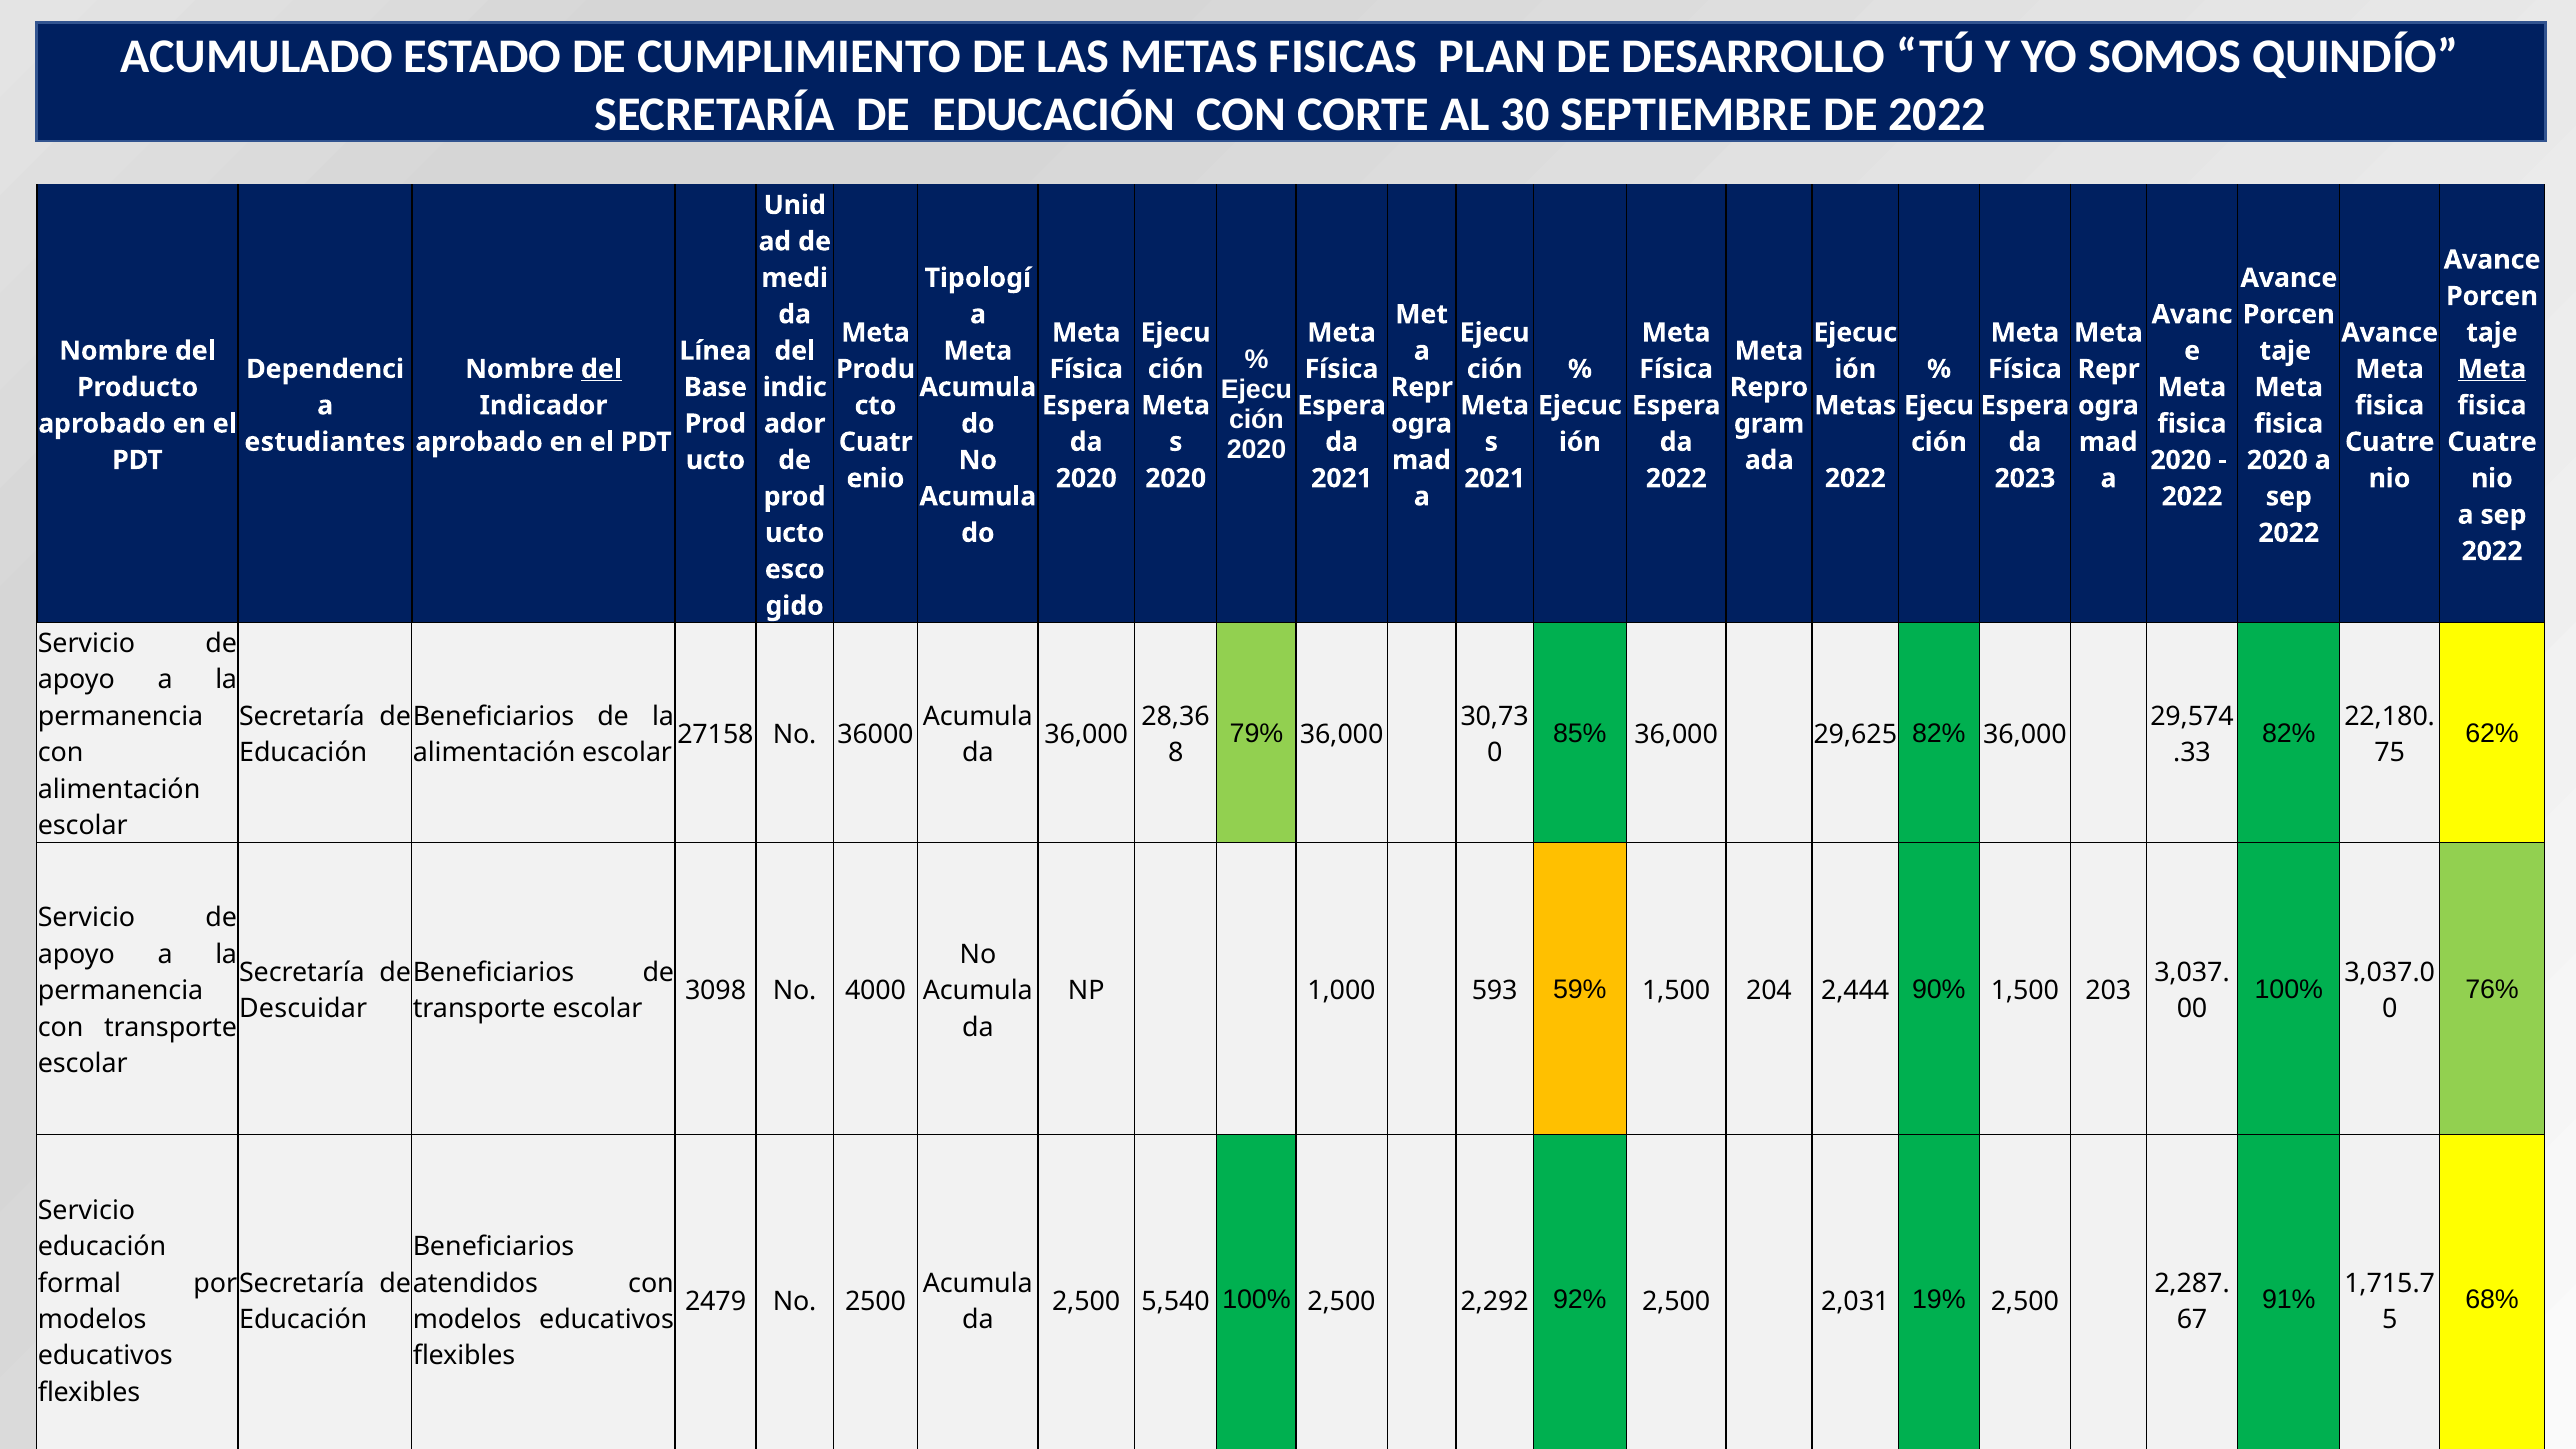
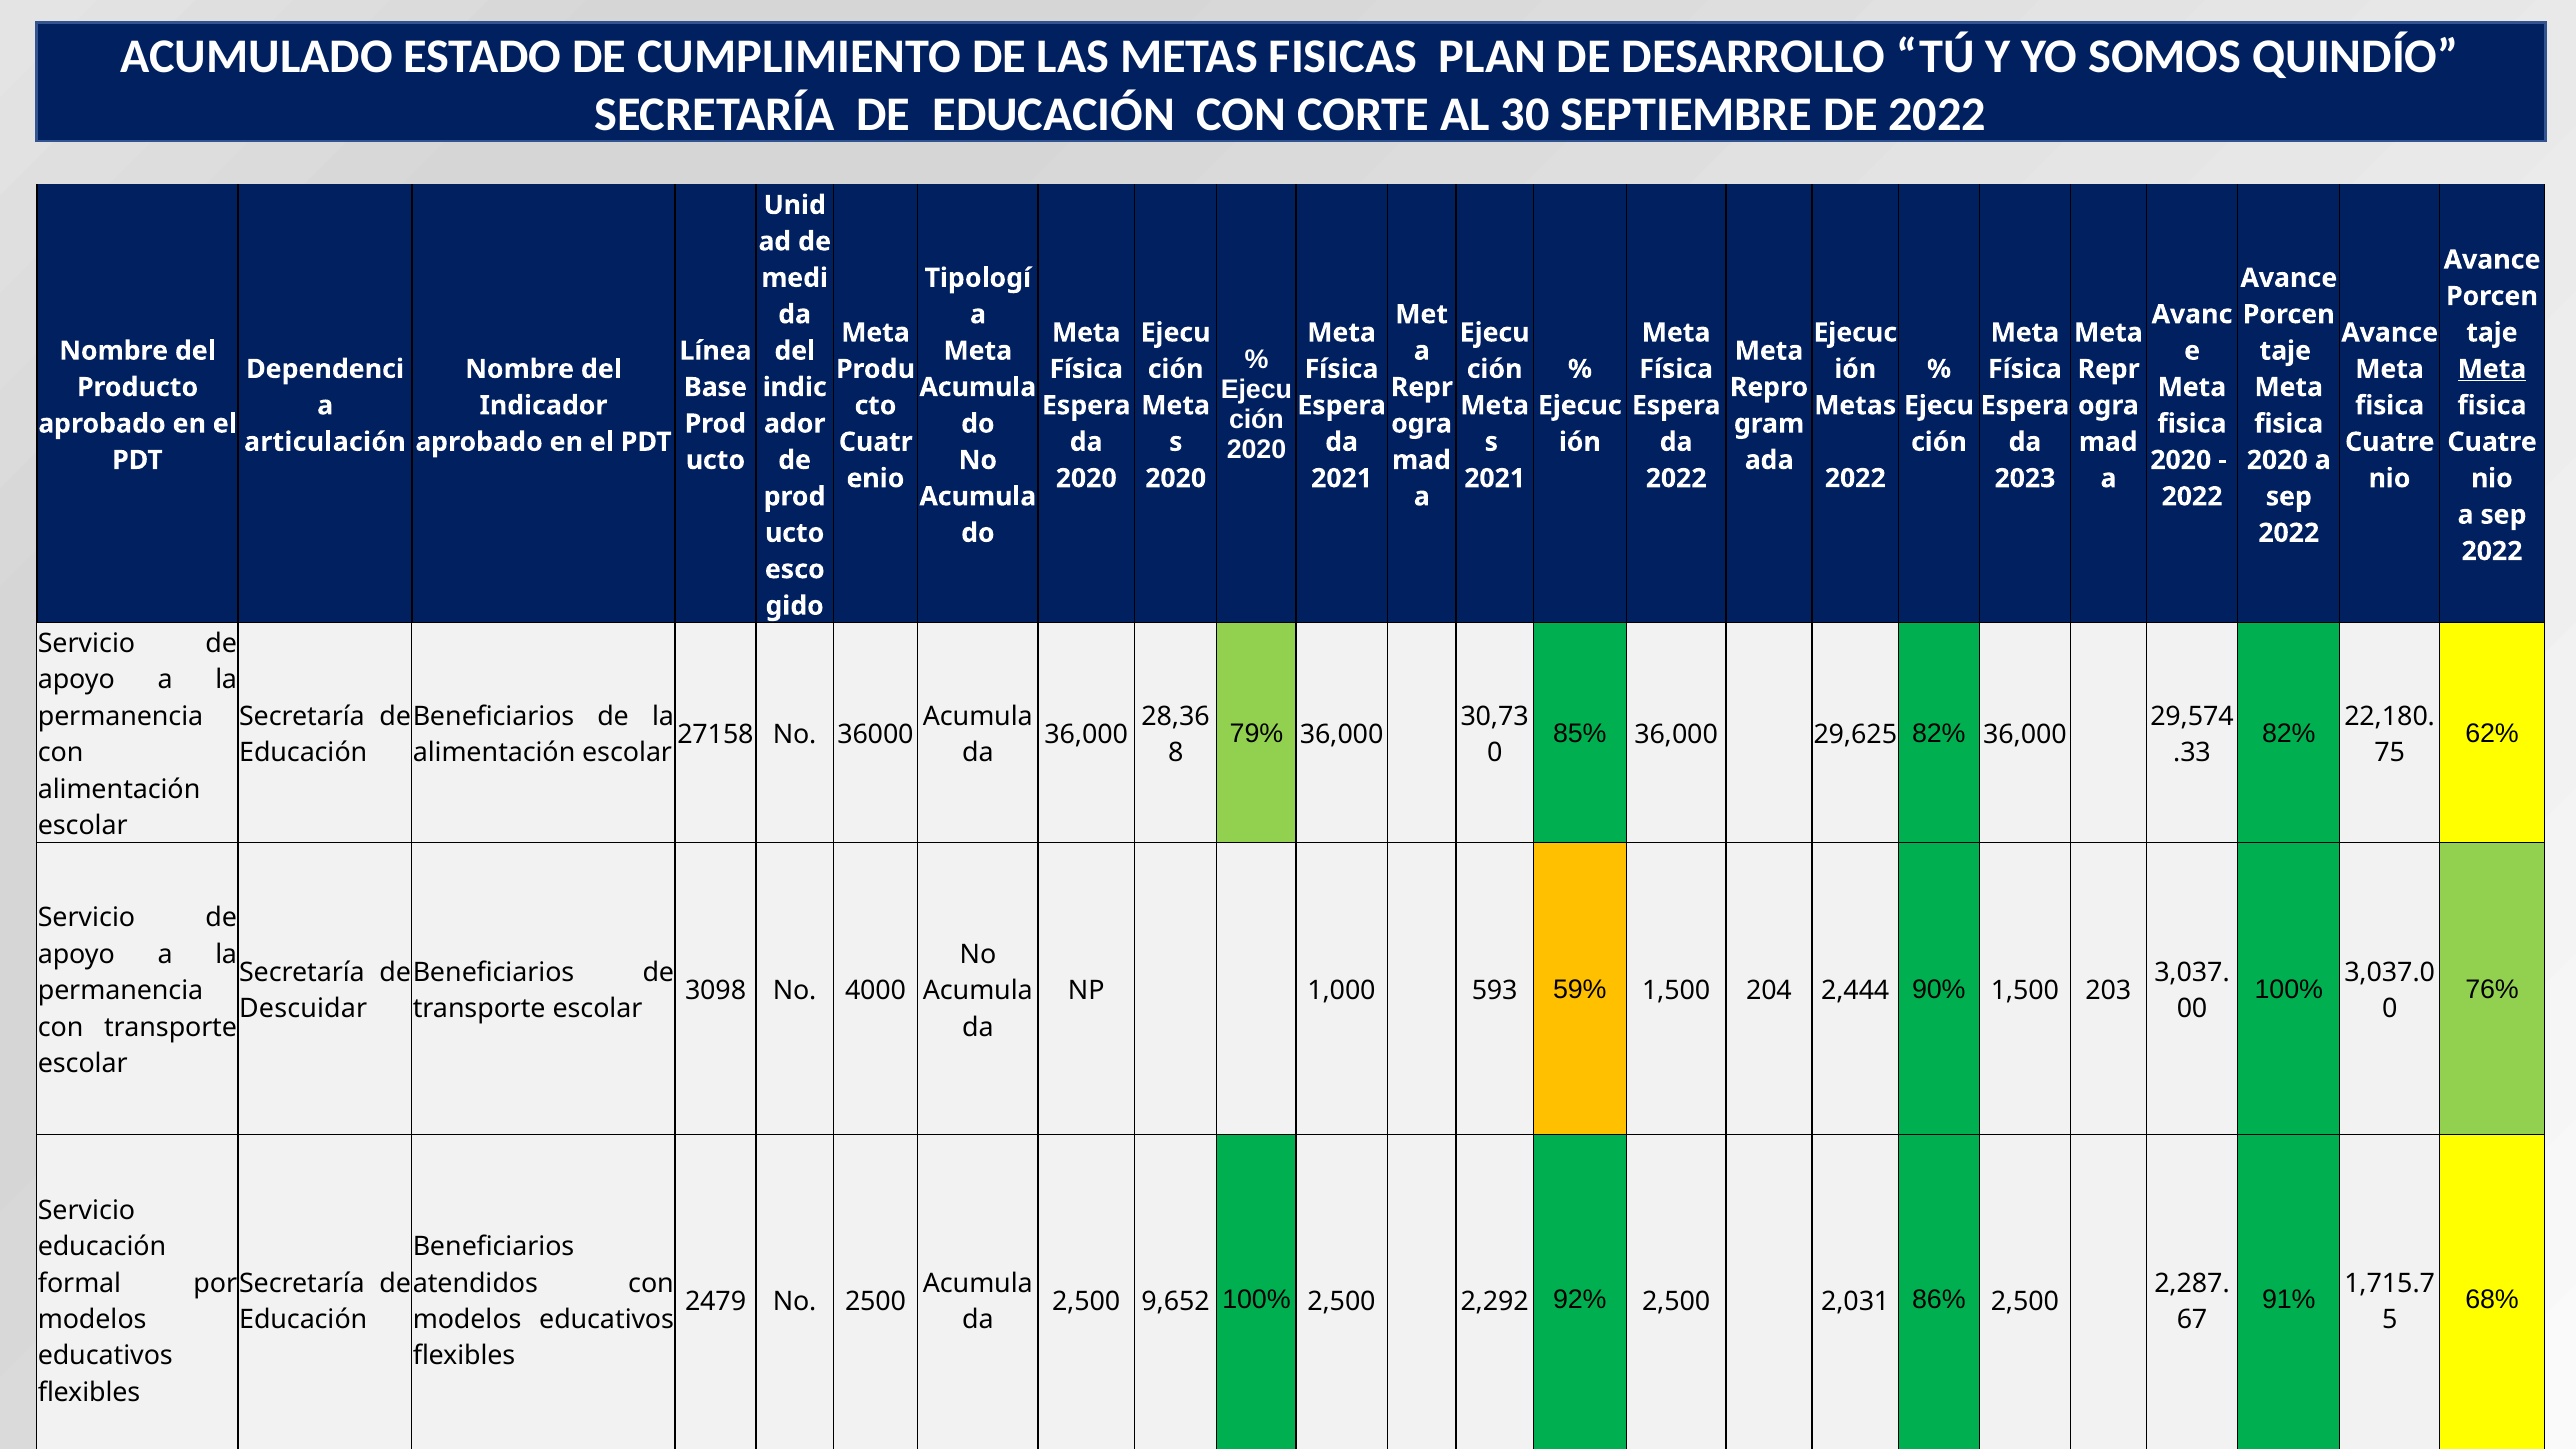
del underline: present -> none (601, 369)
estudiantes: estudiantes -> articulación (325, 442)
5,540: 5,540 -> 9,652 (1176, 1301)
19%: 19% -> 86% (1939, 1300)
